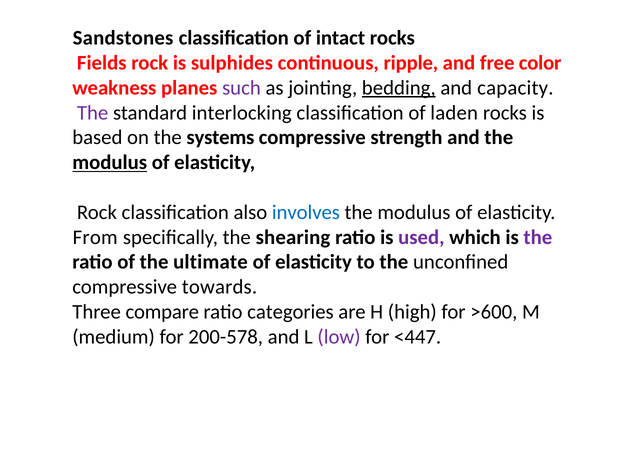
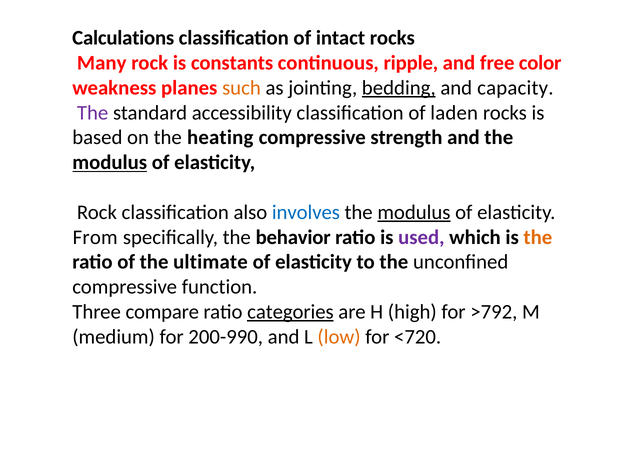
Sandstones: Sandstones -> Calculations (123, 38)
Fields: Fields -> Many (102, 63)
sulphides: sulphides -> constants (232, 63)
such colour: purple -> orange (241, 88)
interlocking: interlocking -> accessibility (242, 113)
systems: systems -> heating (220, 138)
modulus underline: none -> present (414, 212)
shearing: shearing -> behavior (293, 237)
the colour: purple -> orange (538, 237)
towards: towards -> function (220, 287)
categories underline: none -> present (290, 312)
>600: >600 -> >792 (494, 312)
200-578: 200-578 -> 200-990 (226, 337)
low colour: purple -> orange (339, 337)
<447: <447 -> <720 (418, 337)
